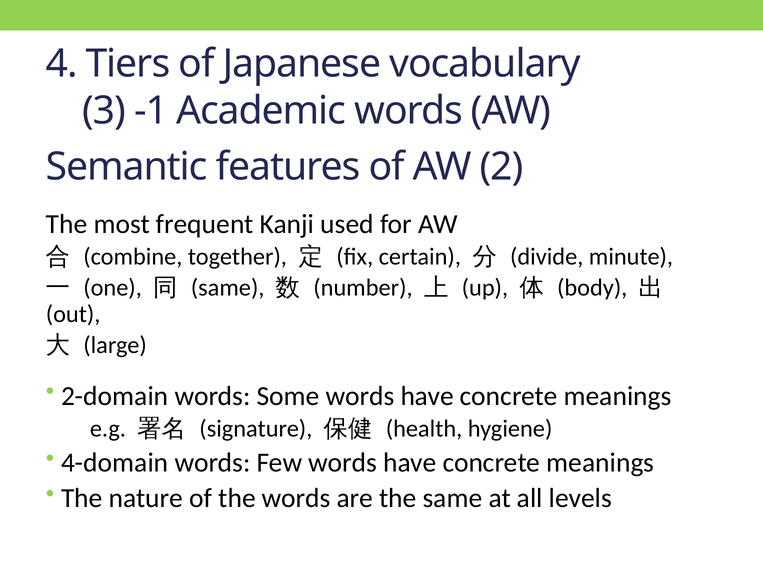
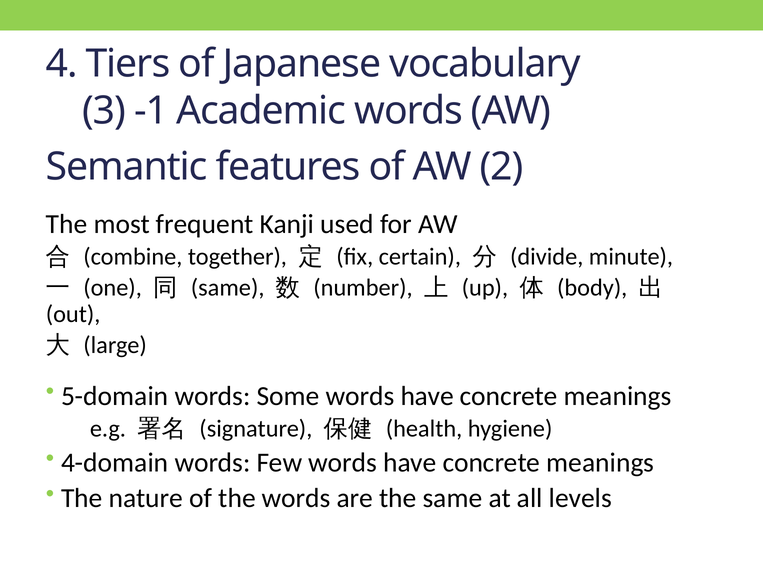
2-domain: 2-domain -> 5-domain (115, 396)
